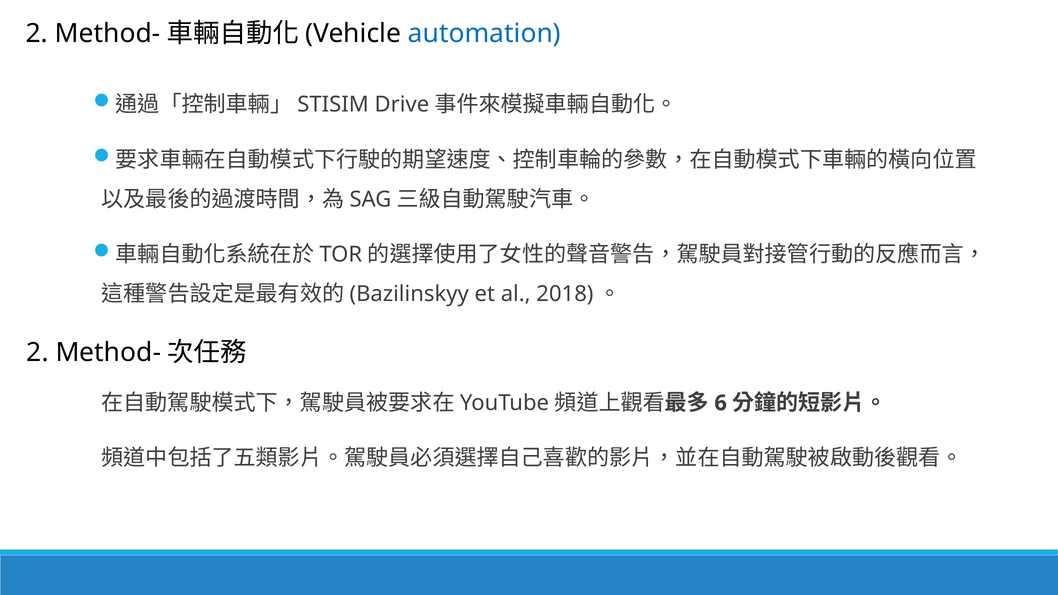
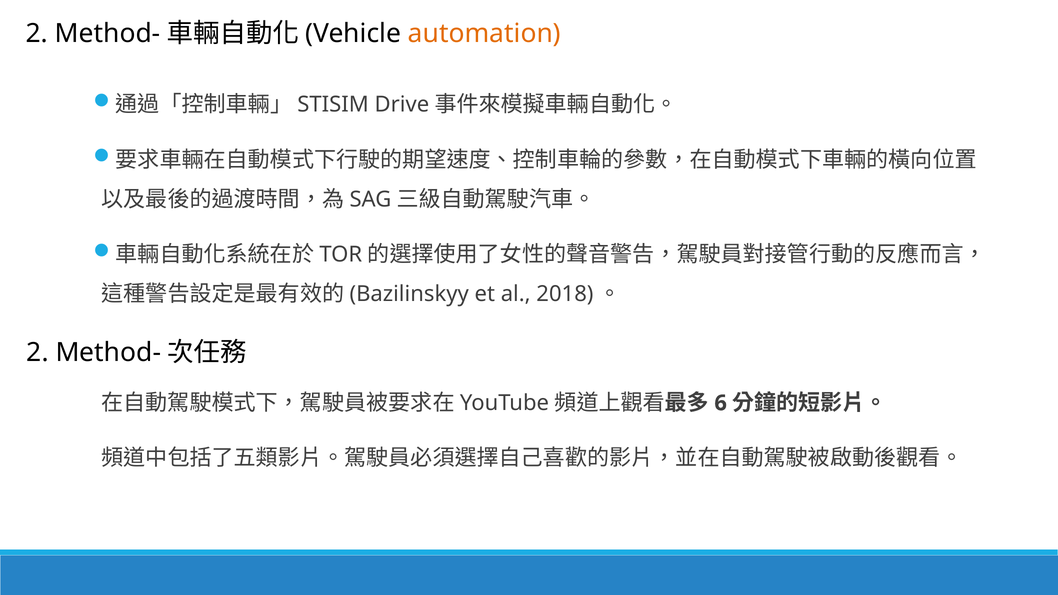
automation colour: blue -> orange (484, 34)
